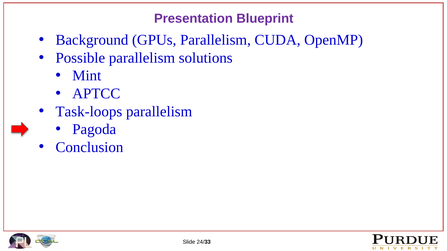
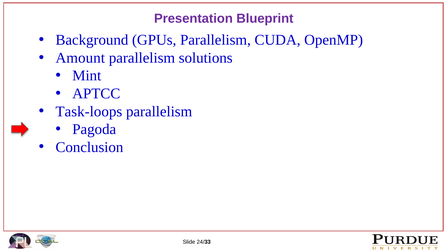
Possible: Possible -> Amount (80, 58)
